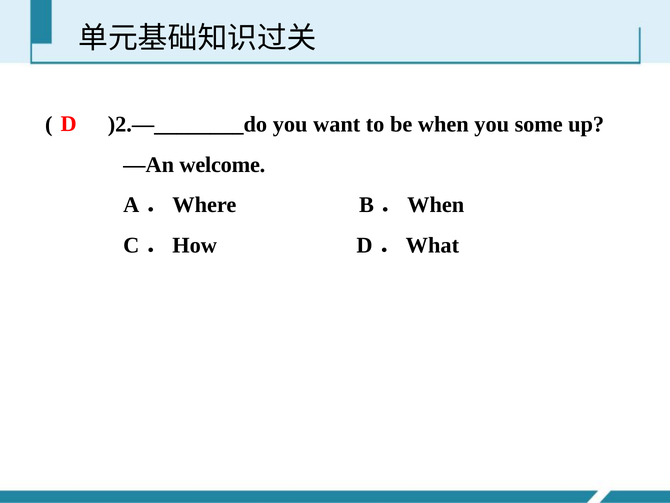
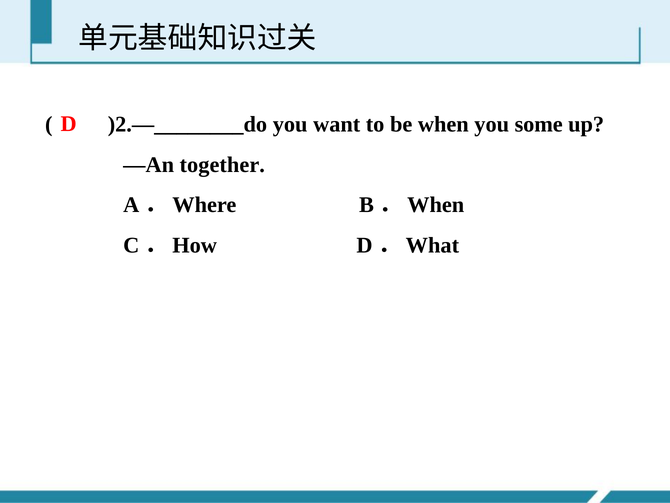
welcome: welcome -> together (222, 165)
